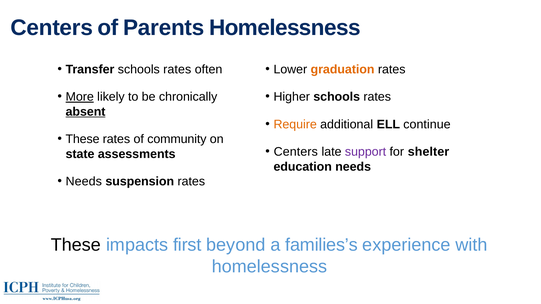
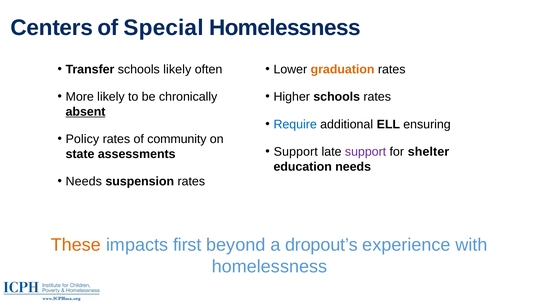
Parents: Parents -> Special (164, 28)
Transfer schools rates: rates -> likely (177, 69)
More underline: present -> none (80, 97)
Require colour: orange -> blue (295, 124)
continue: continue -> ensuring (427, 124)
These: These -> Policy (82, 139)
Centers: Centers -> Support (296, 152)
These colour: black -> orange (76, 245)
families’s: families’s -> dropout’s (321, 245)
